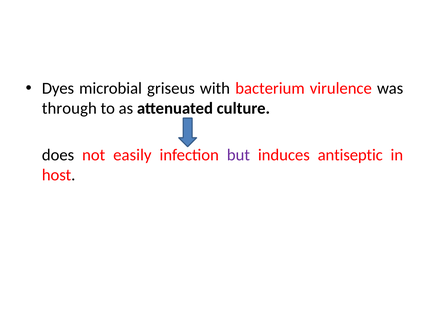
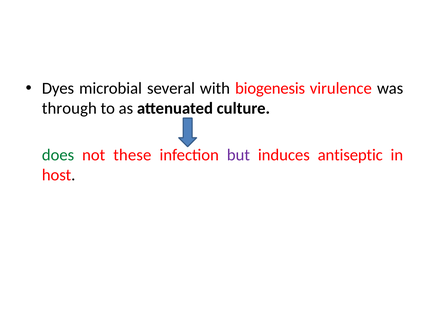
griseus: griseus -> several (171, 88)
bacterium: bacterium -> biogenesis (270, 88)
does colour: black -> green (58, 155)
easily: easily -> these (132, 155)
